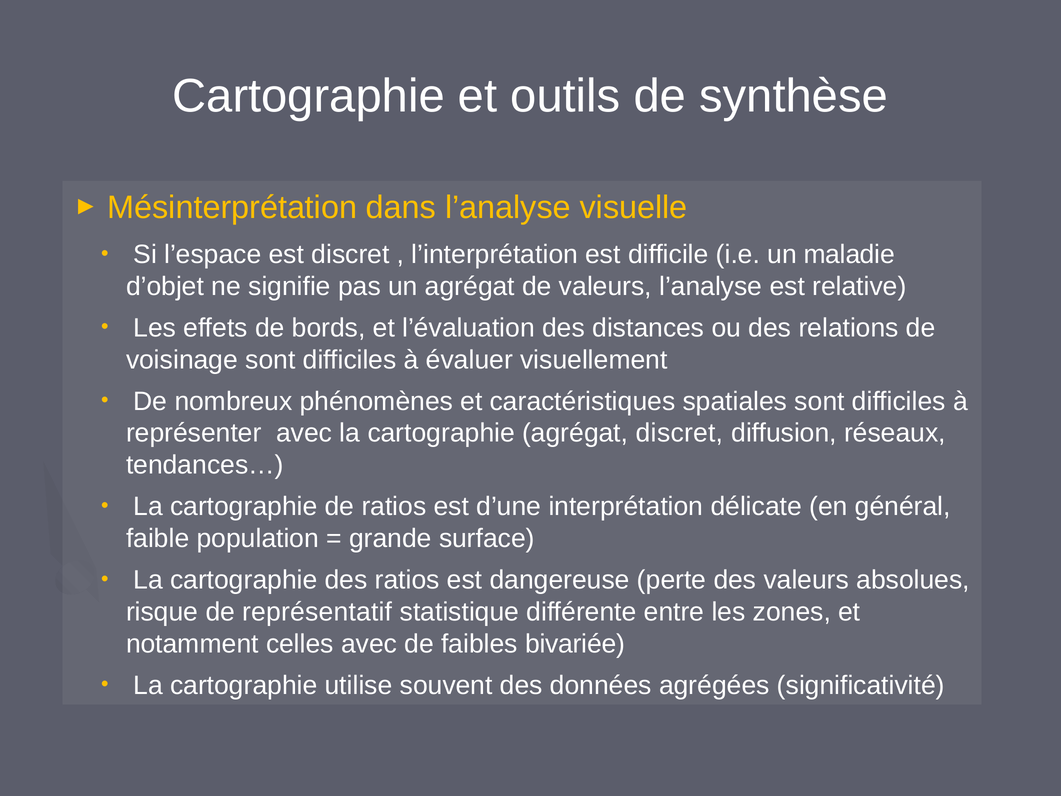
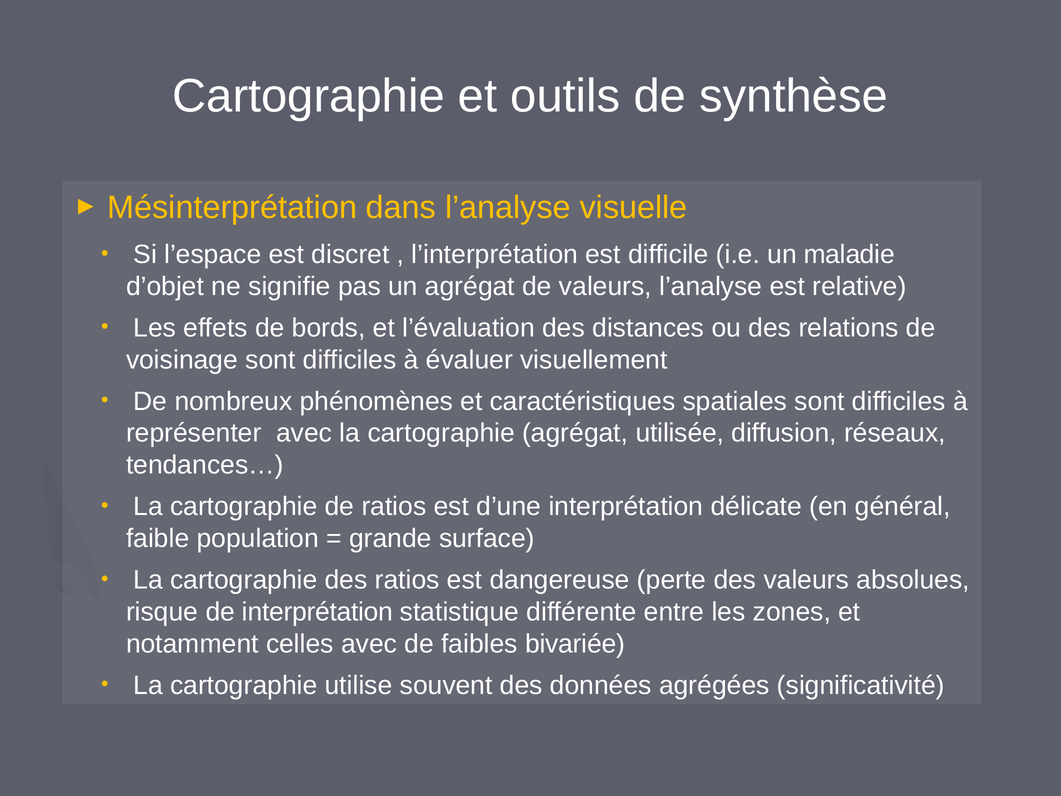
agrégat discret: discret -> utilisée (680, 433)
de représentatif: représentatif -> interprétation (318, 612)
